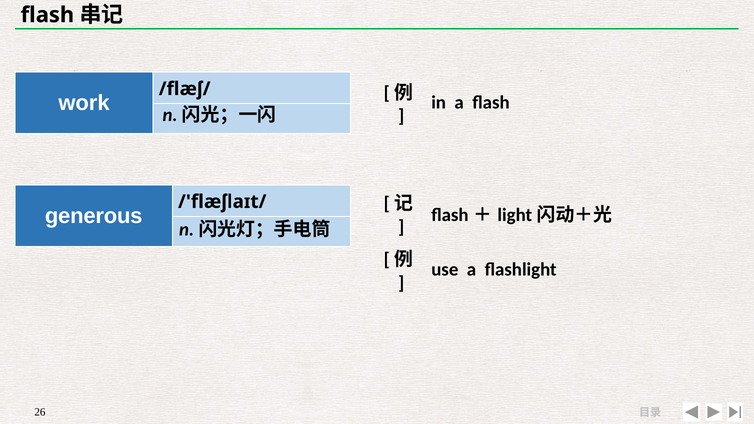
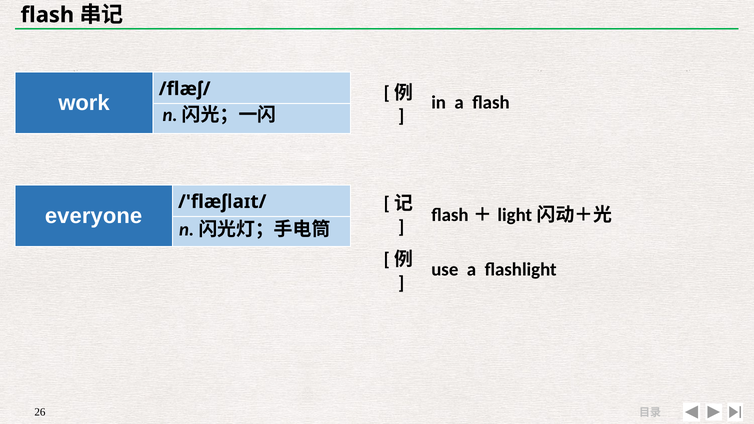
generous: generous -> everyone (94, 216)
